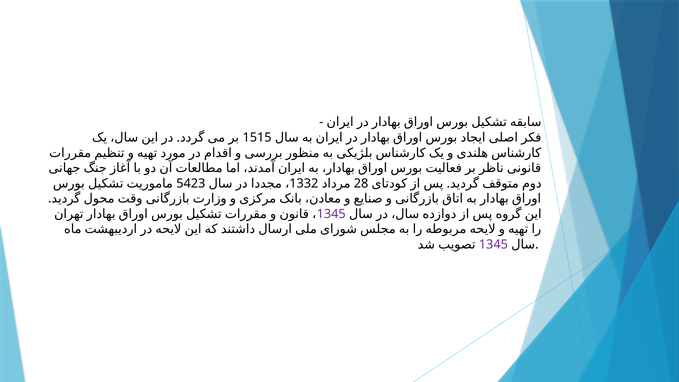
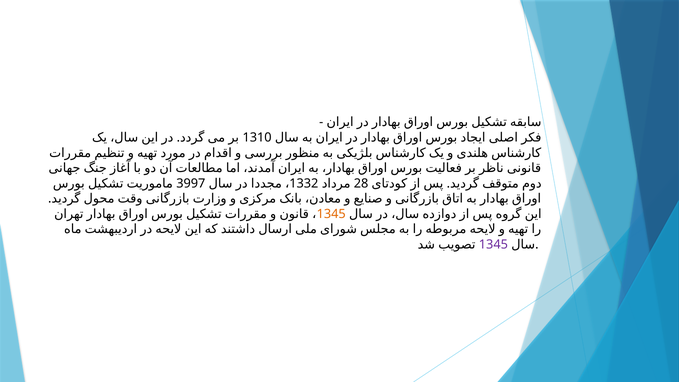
1515: 1515 -> 1310 (257, 138)
5423: 5423 -> 3997 (191, 183)
1345 colour: purple -> orange (331, 214)
